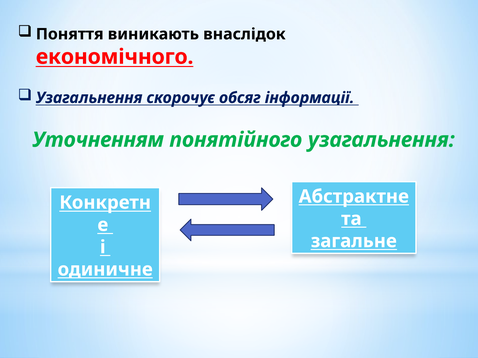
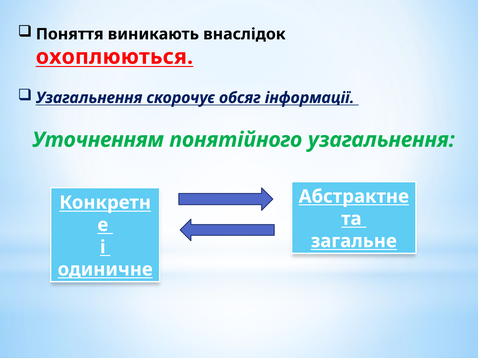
економічного: економічного -> охоплюються (114, 57)
